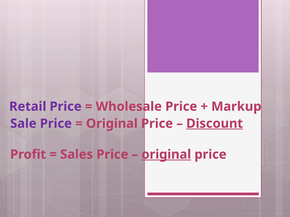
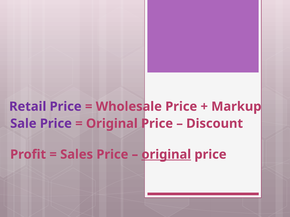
Discount underline: present -> none (215, 124)
